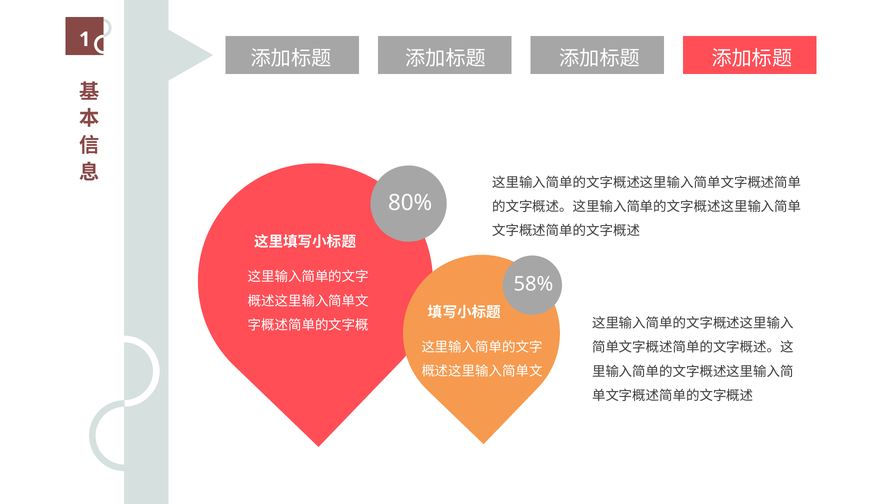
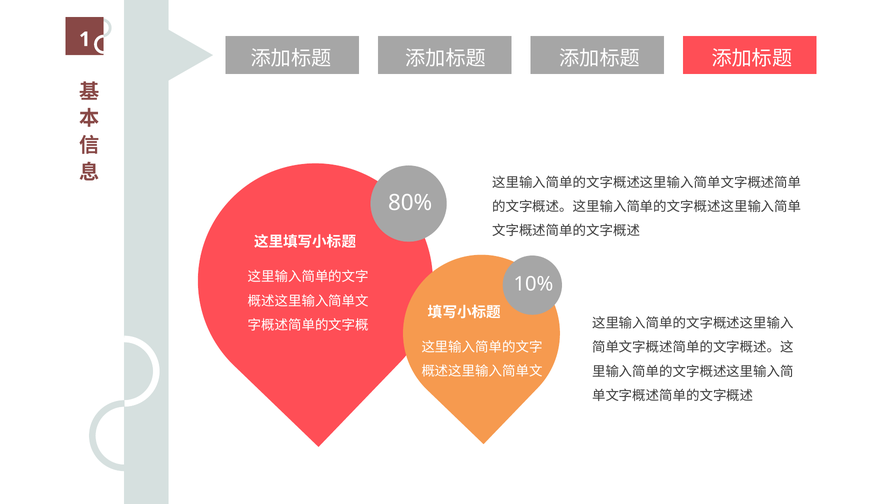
58%: 58% -> 10% (533, 284)
